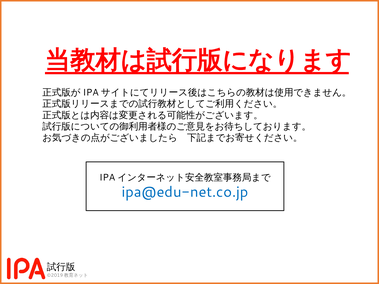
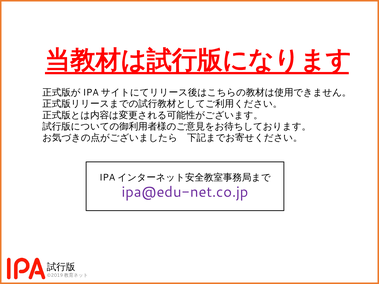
ipa@edu-net.co.jp colour: blue -> purple (185, 192)
